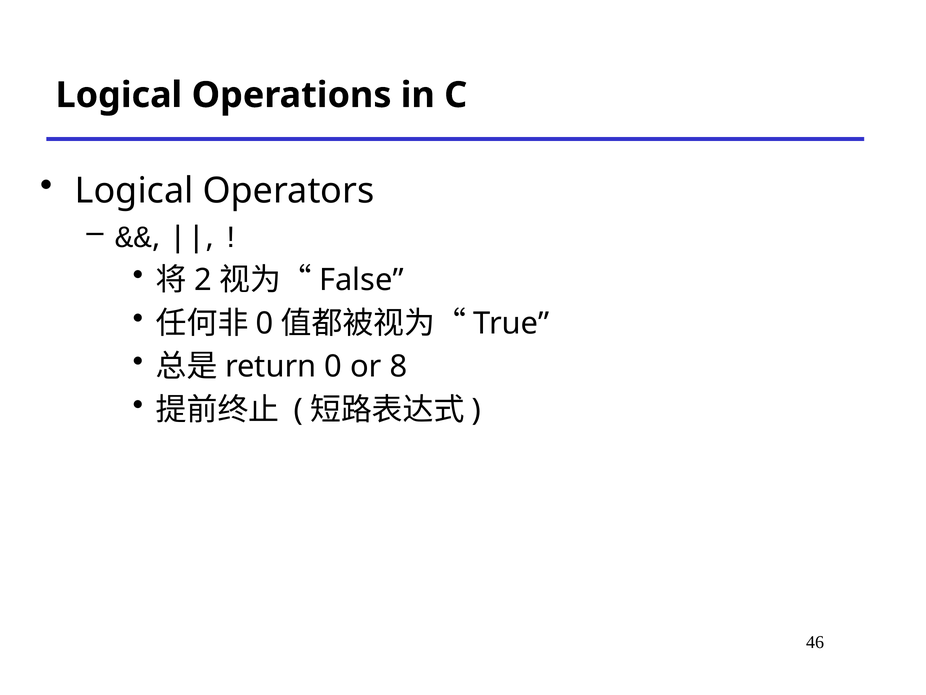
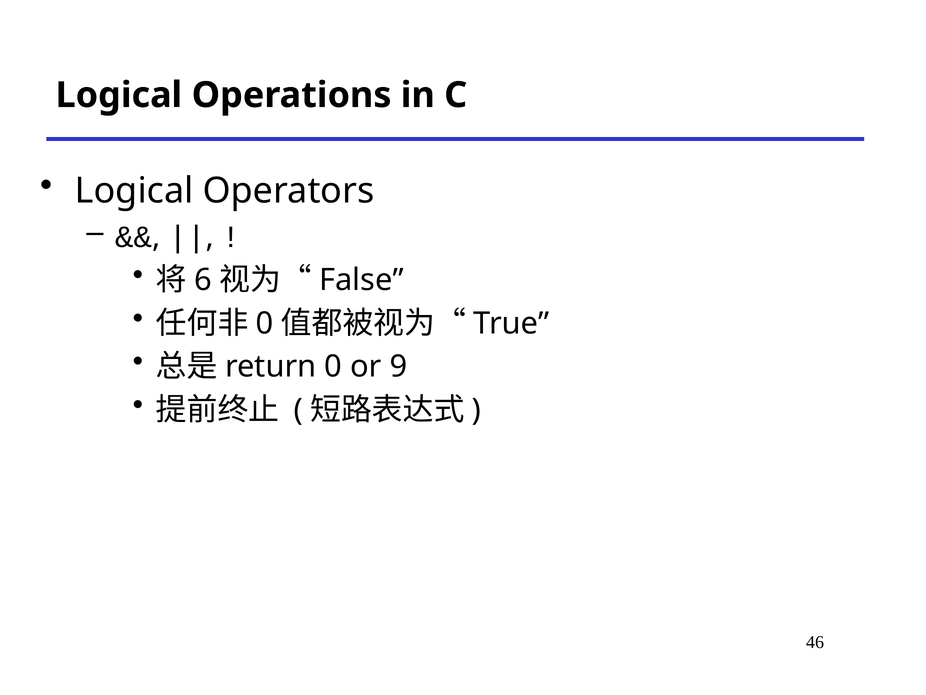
2: 2 -> 6 (203, 280)
8: 8 -> 9 (398, 366)
